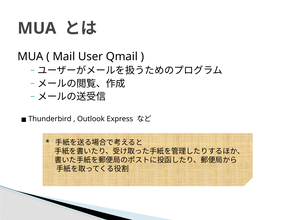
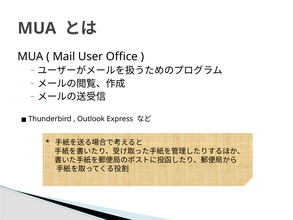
Qmail: Qmail -> Office (122, 57)
